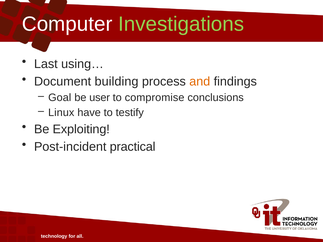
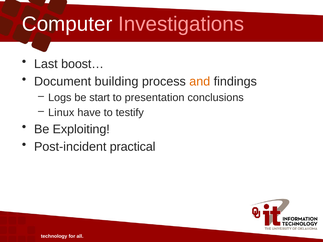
Investigations colour: light green -> pink (181, 24)
using…: using… -> boost… (82, 64)
Goal: Goal -> Logs (60, 98)
user: user -> start (100, 98)
compromise: compromise -> presentation (155, 98)
